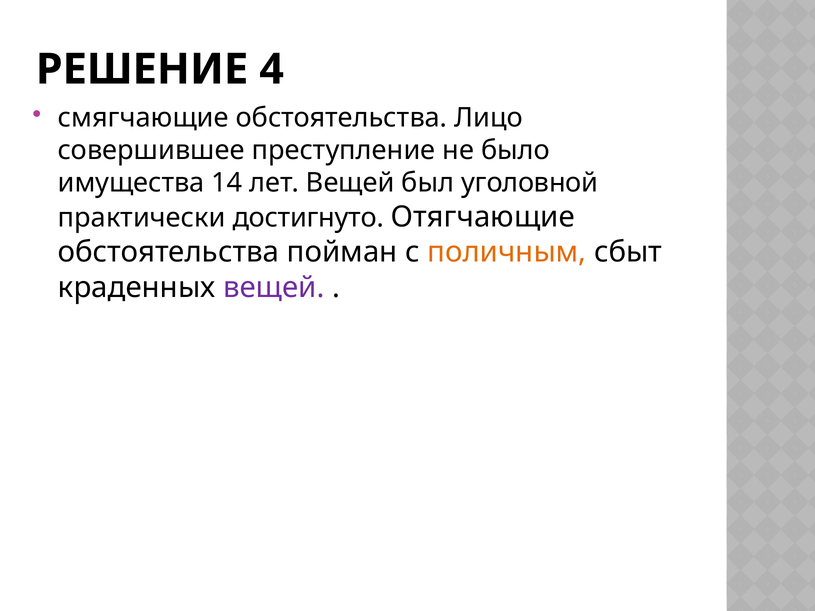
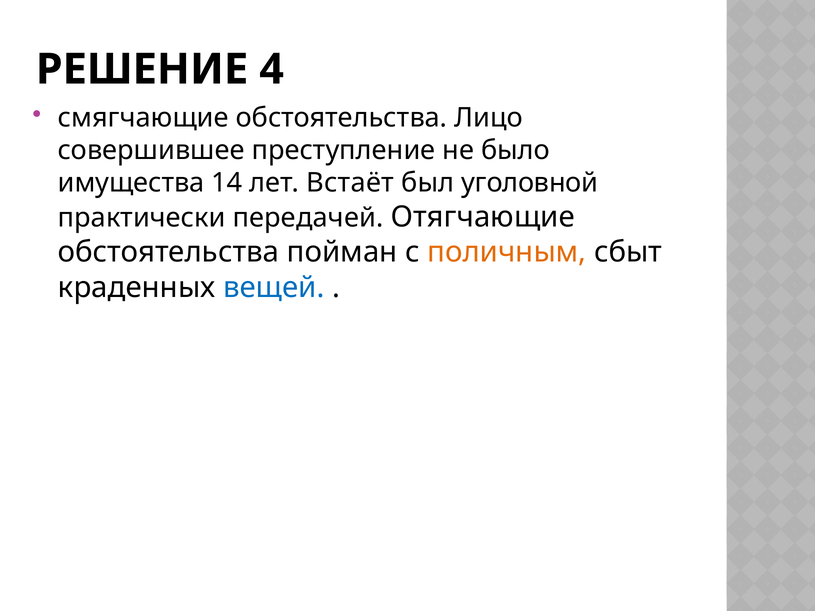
лет Вещей: Вещей -> Встаёт (350, 183)
достигнуто: достигнуто -> передачей (308, 218)
вещей colour: purple -> blue (274, 288)
